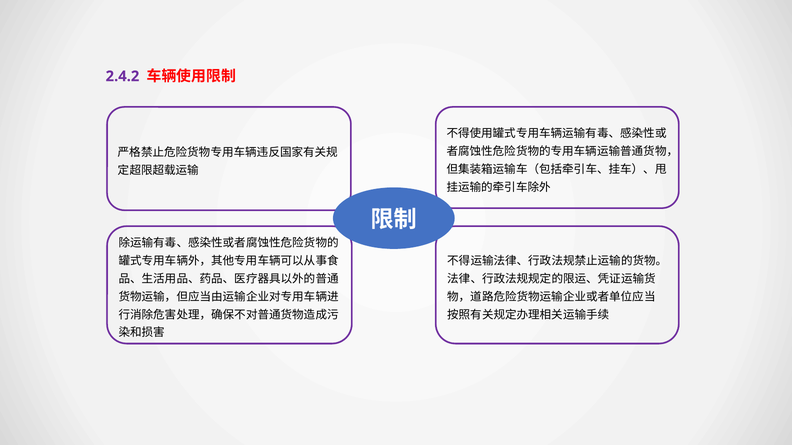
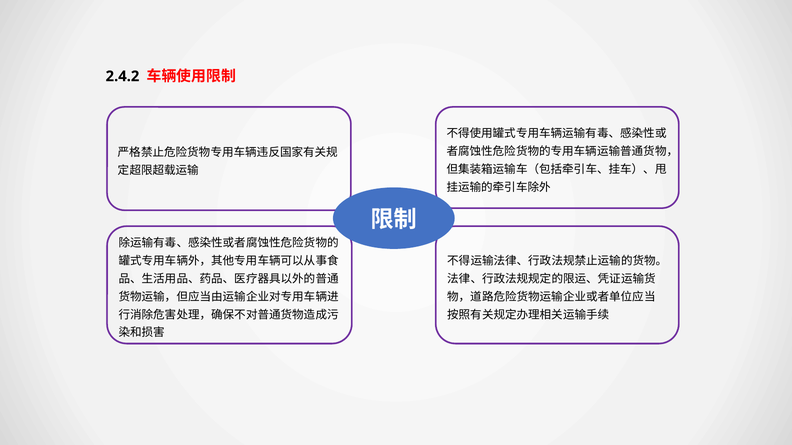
2.4.2 colour: purple -> black (122, 76)
